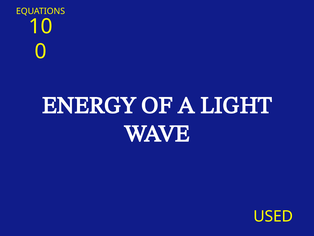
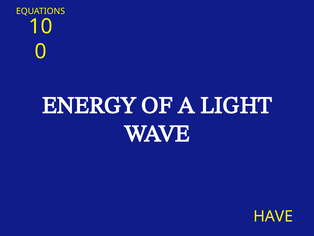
USED: USED -> HAVE (273, 216)
